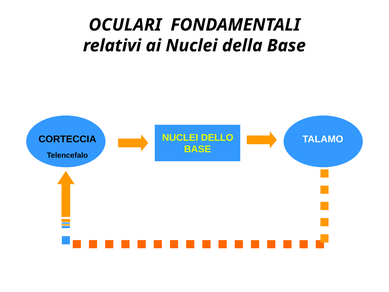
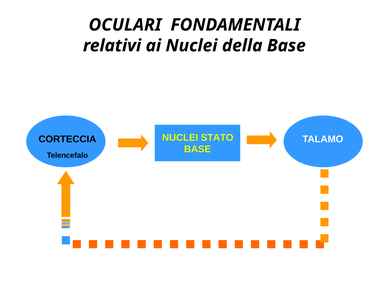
DELLO: DELLO -> STATO (217, 137)
